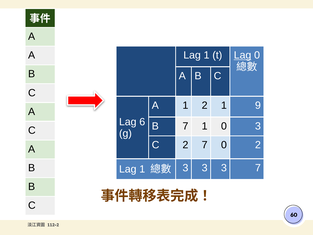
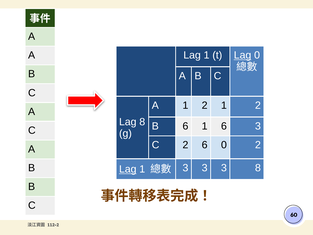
2 1 9: 9 -> 2 (258, 105)
Lag 6: 6 -> 8 (142, 122)
B 7: 7 -> 6 (185, 126)
1 0: 0 -> 6 (224, 126)
2 7: 7 -> 6 (205, 145)
Lag underline: none -> present (128, 169)
3 7: 7 -> 8 (258, 168)
